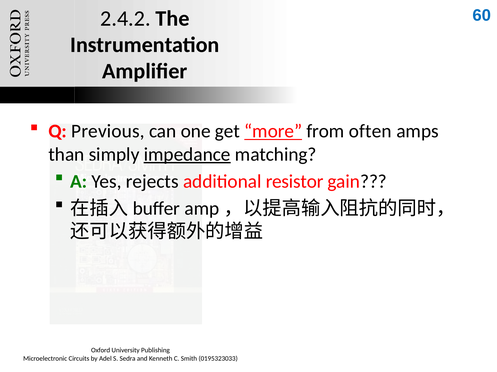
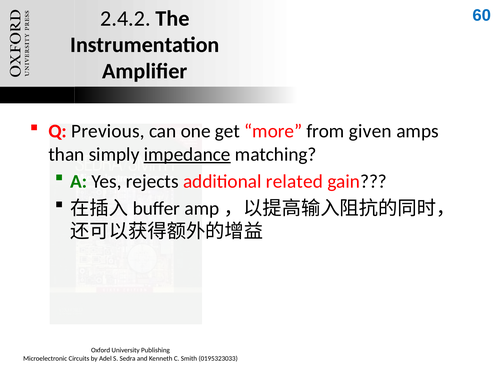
more underline: present -> none (273, 131)
often: often -> given (370, 131)
resistor: resistor -> related (294, 182)
